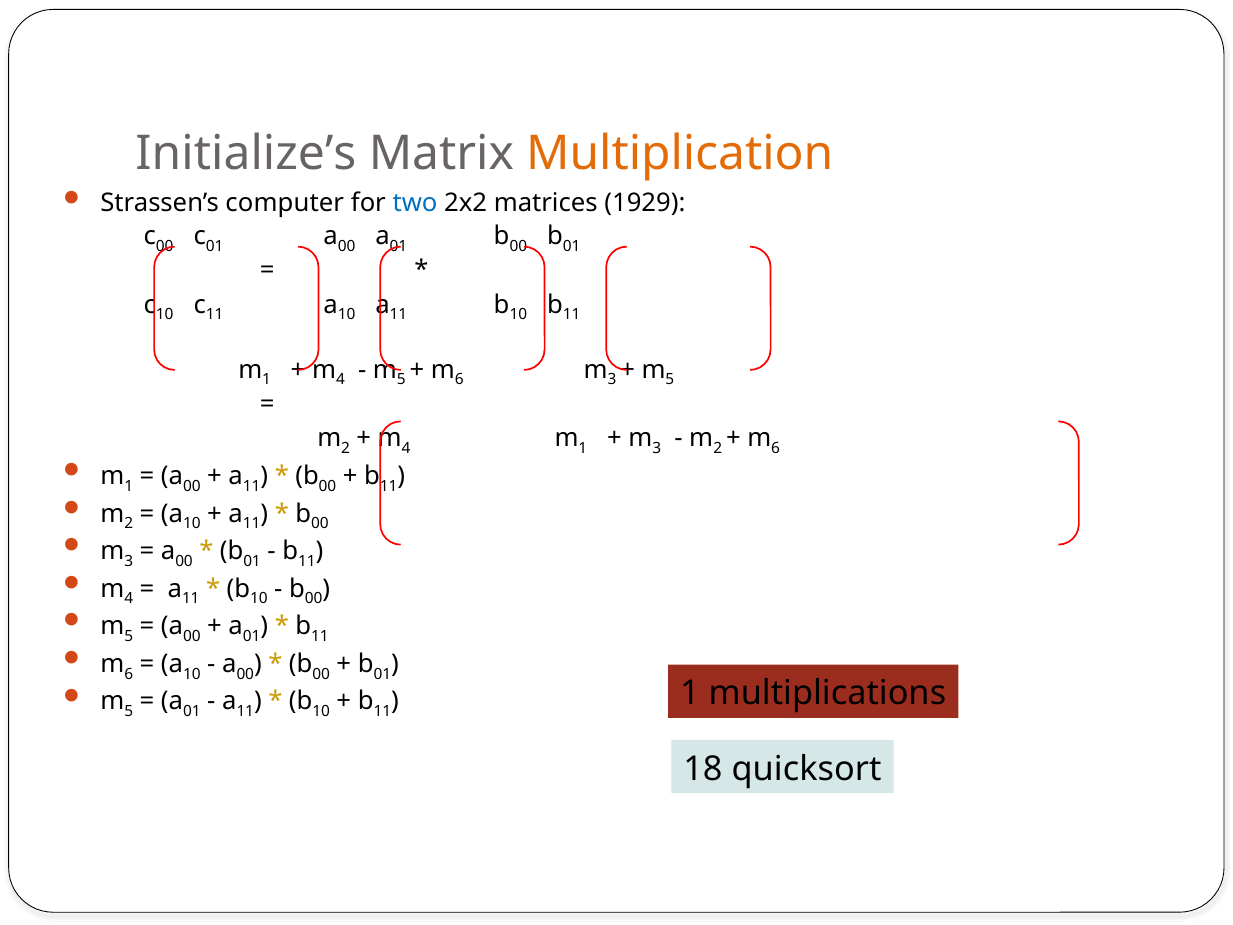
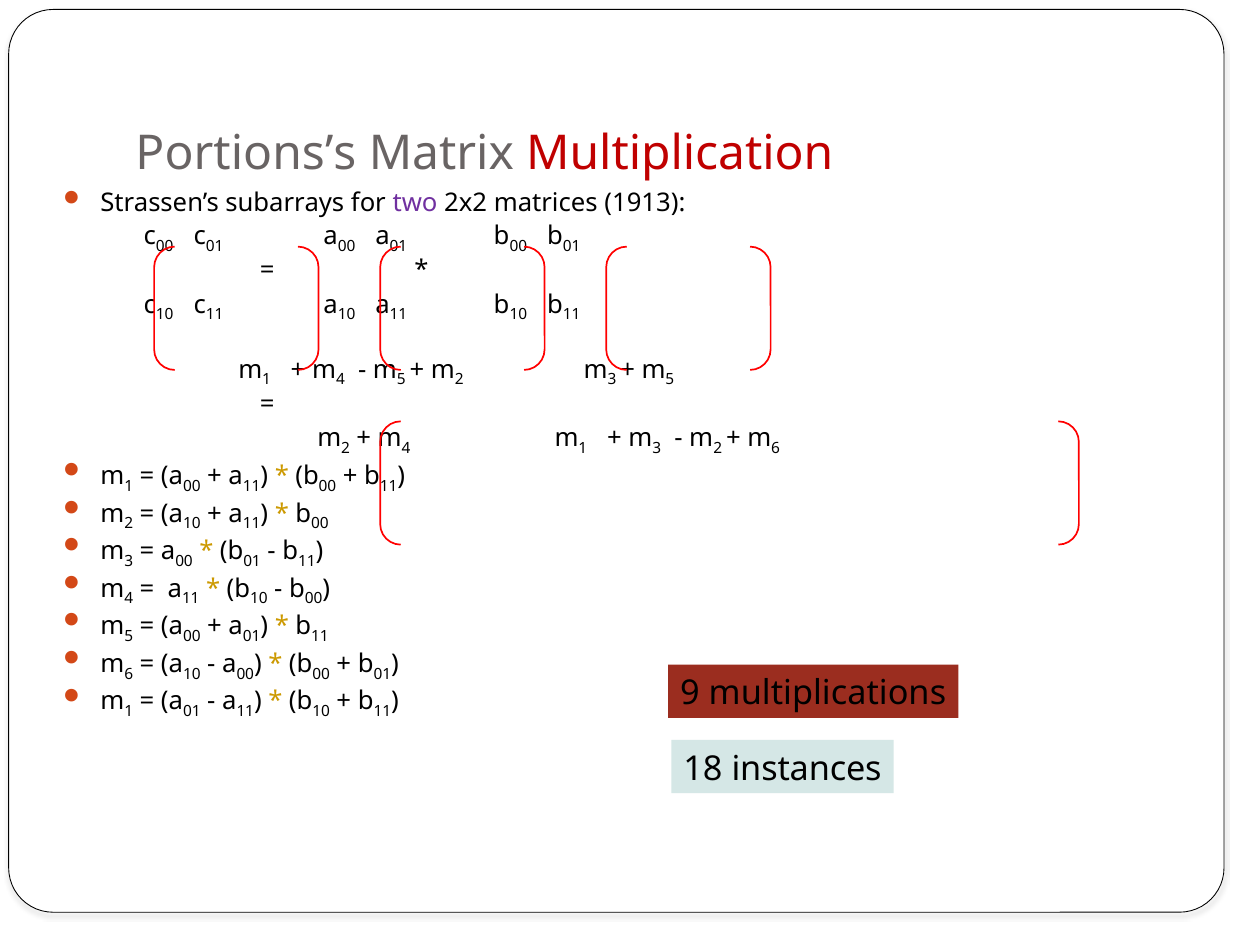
Initialize’s: Initialize’s -> Portions’s (246, 153)
Multiplication colour: orange -> red (680, 153)
computer: computer -> subarrays (285, 202)
two colour: blue -> purple (415, 202)
1929: 1929 -> 1913 (645, 202)
6: 6 -> 2 (459, 380)
5: 5 -> 1 (129, 711)
1: 1 -> 9 (690, 693)
quicksort: quicksort -> instances (807, 769)
